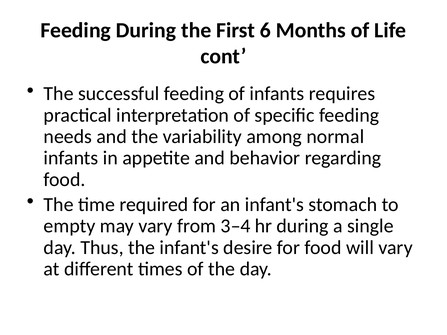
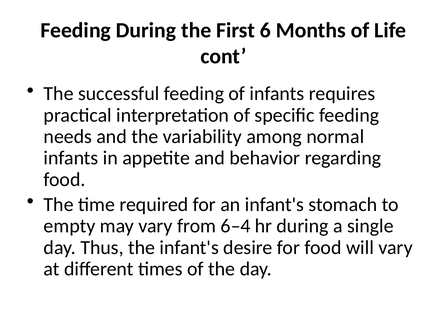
3–4: 3–4 -> 6–4 (236, 226)
